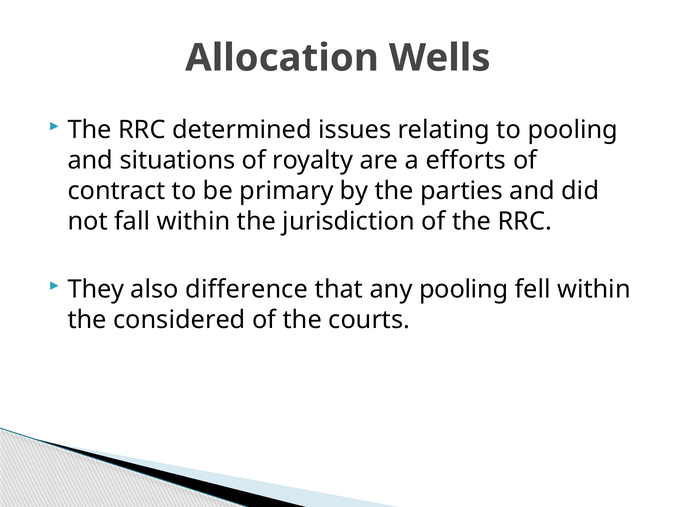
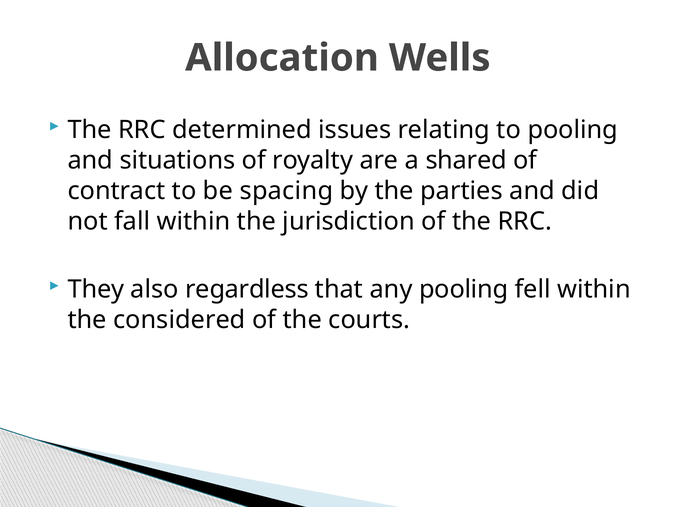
efforts: efforts -> shared (466, 160)
primary: primary -> spacing (286, 191)
difference: difference -> regardless (247, 290)
